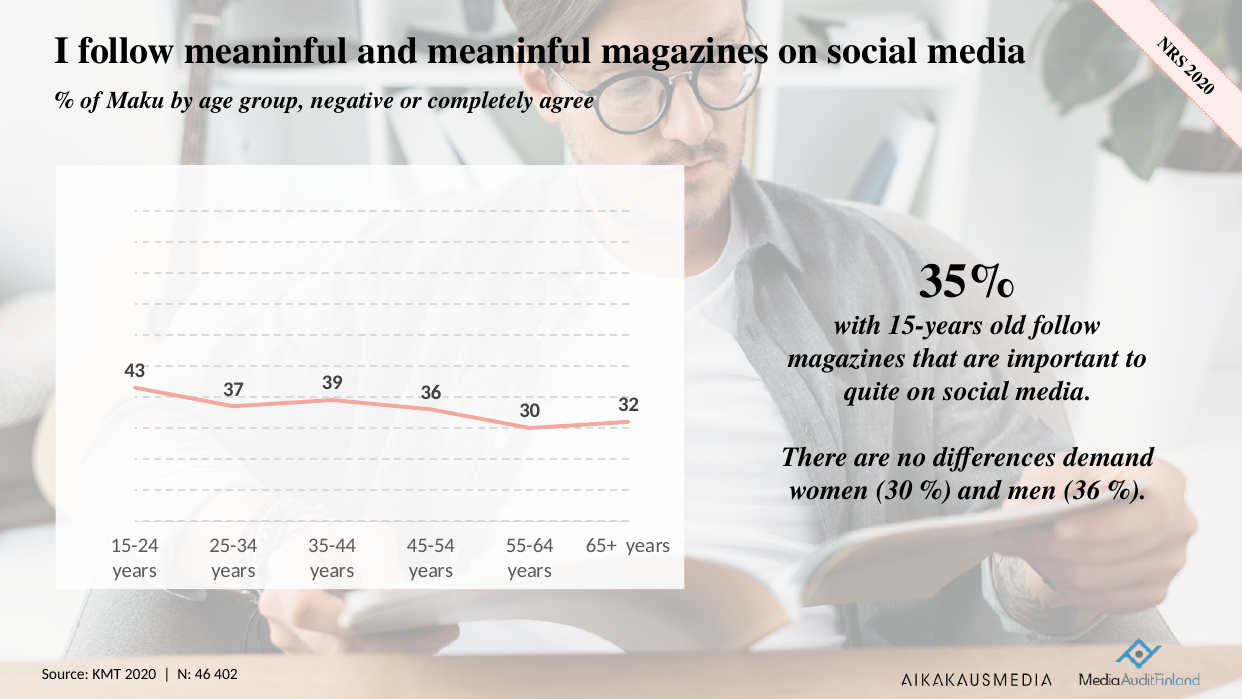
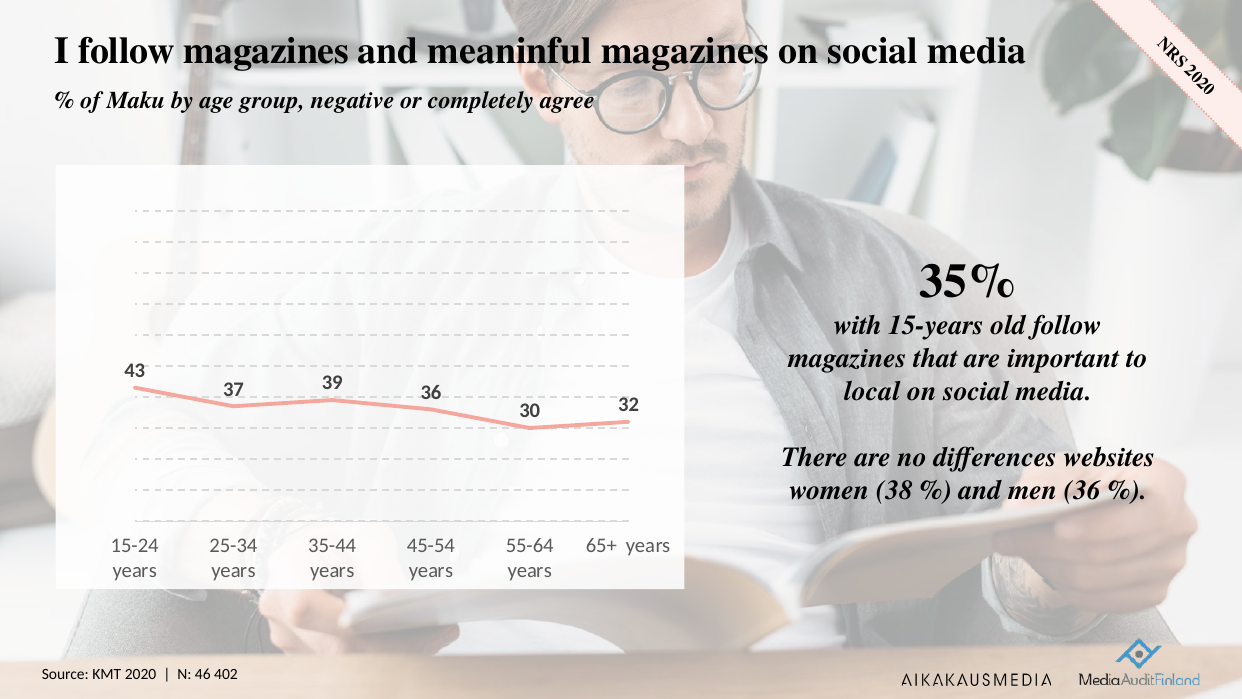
I follow meaninful: meaninful -> magazines (266, 51)
quite: quite -> local (872, 391)
demand: demand -> websites (1109, 457)
women 30: 30 -> 38 (894, 491)
